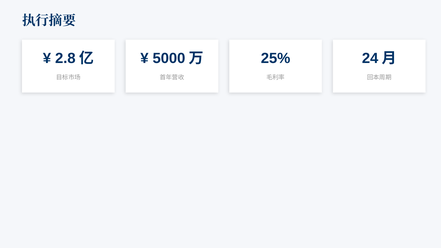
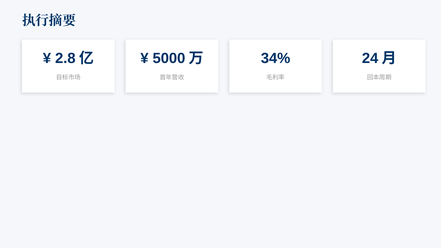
25%: 25% -> 34% (276, 58)
